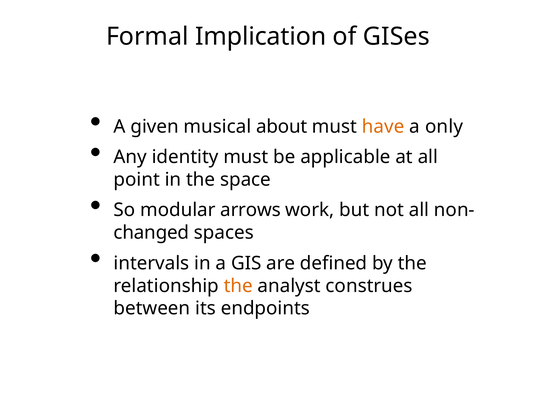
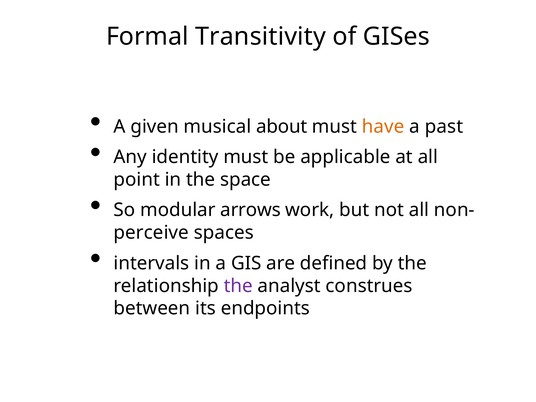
Implication: Implication -> Transitivity (261, 37)
only: only -> past (444, 127)
changed: changed -> perceive (151, 233)
the colour: orange -> purple (238, 286)
